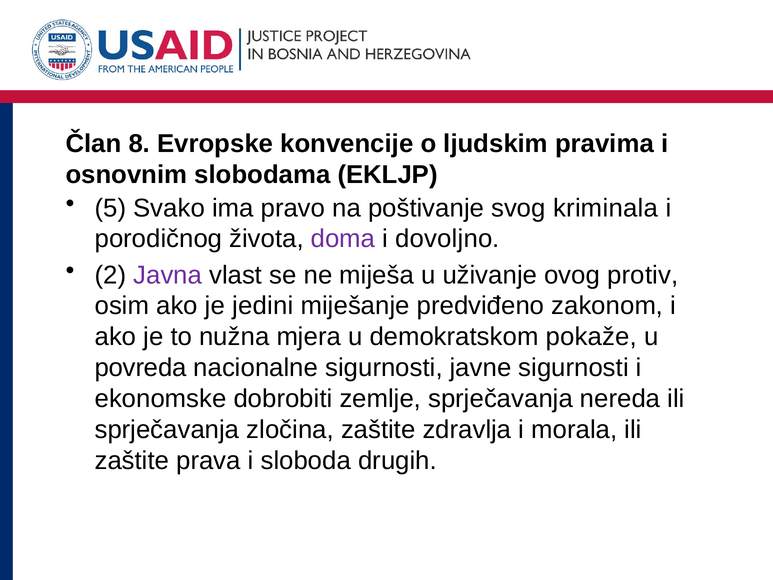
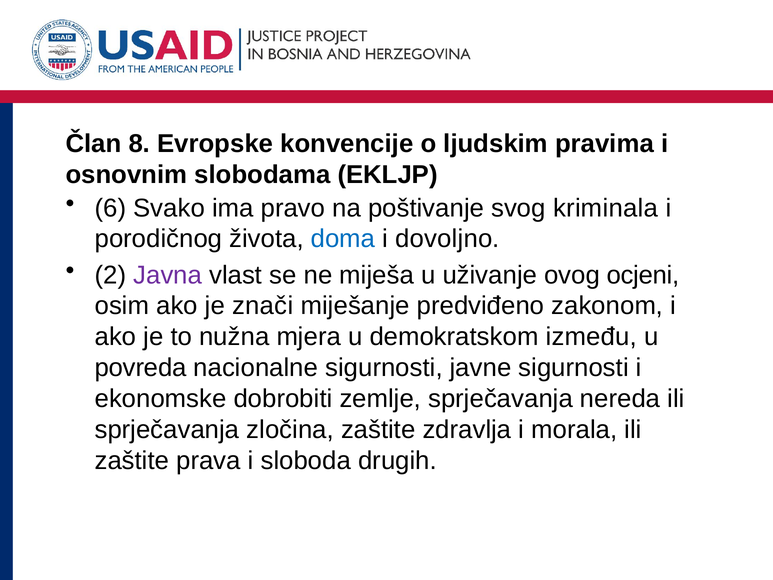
5: 5 -> 6 (110, 208)
doma colour: purple -> blue (343, 239)
protiv: protiv -> ocjeni (643, 275)
jedini: jedini -> znači (263, 306)
pokaže: pokaže -> između (591, 337)
